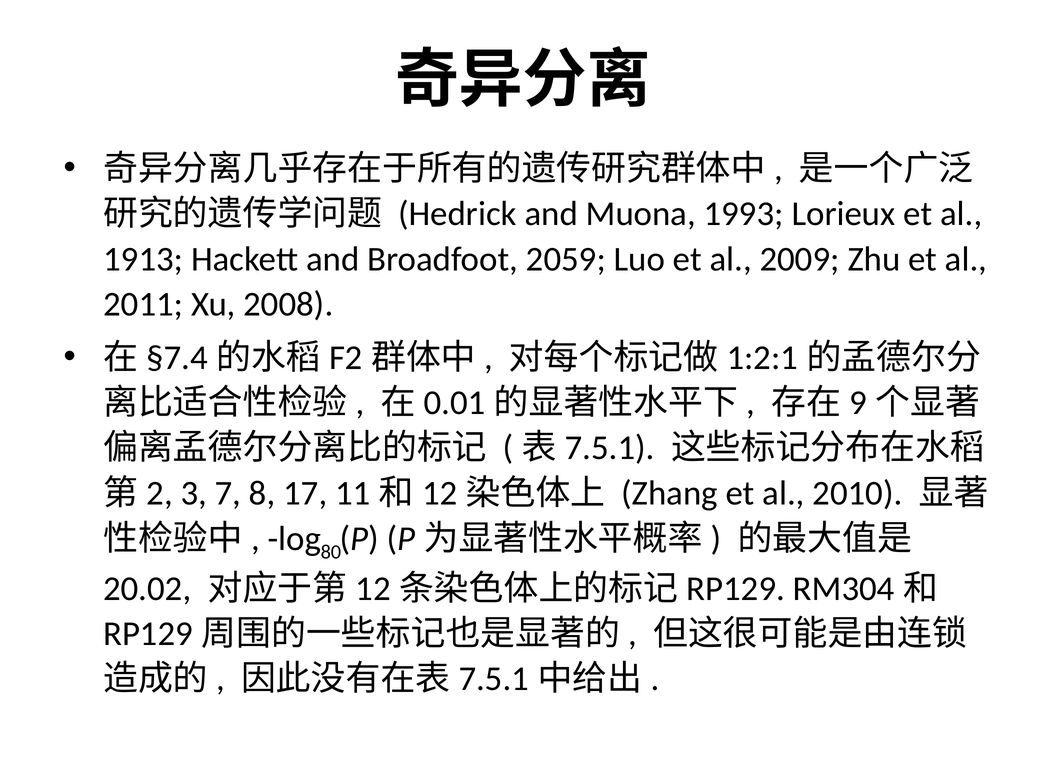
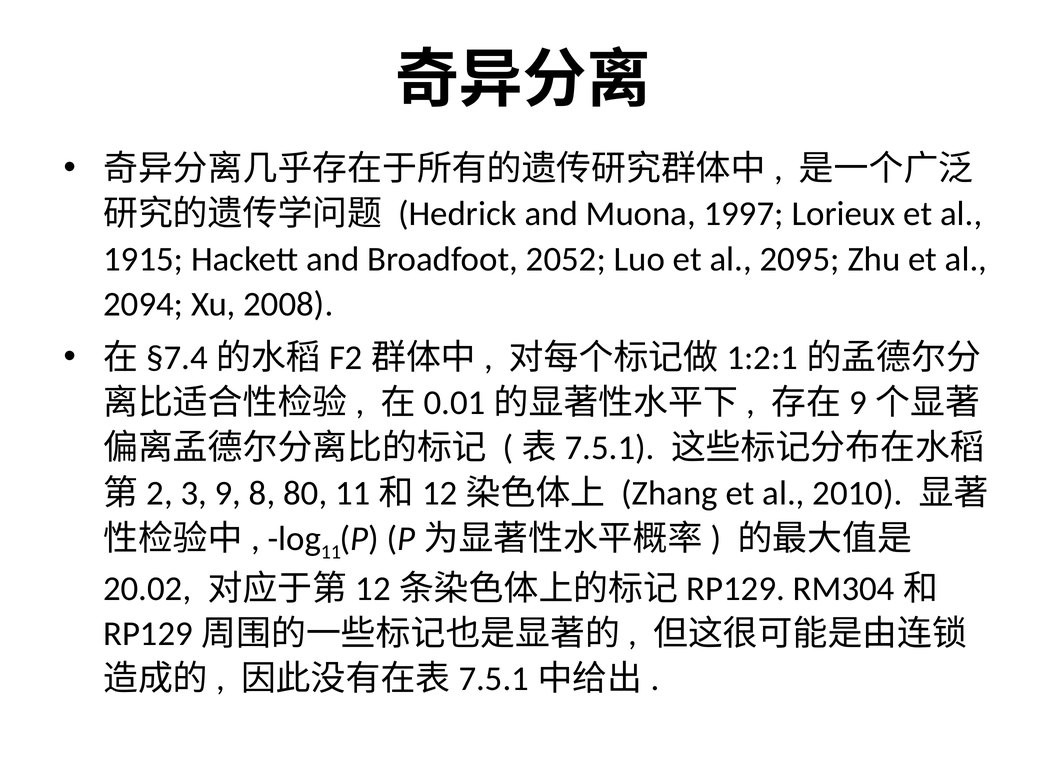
1993: 1993 -> 1997 (744, 214)
1913: 1913 -> 1915 (143, 259)
2059: 2059 -> 2052 (566, 259)
2009: 2009 -> 2095 (800, 259)
2011: 2011 -> 2094 (143, 304)
7: 7 -> 9 (228, 493)
17: 17 -> 80 (305, 493)
80: 80 -> 11 (331, 552)
